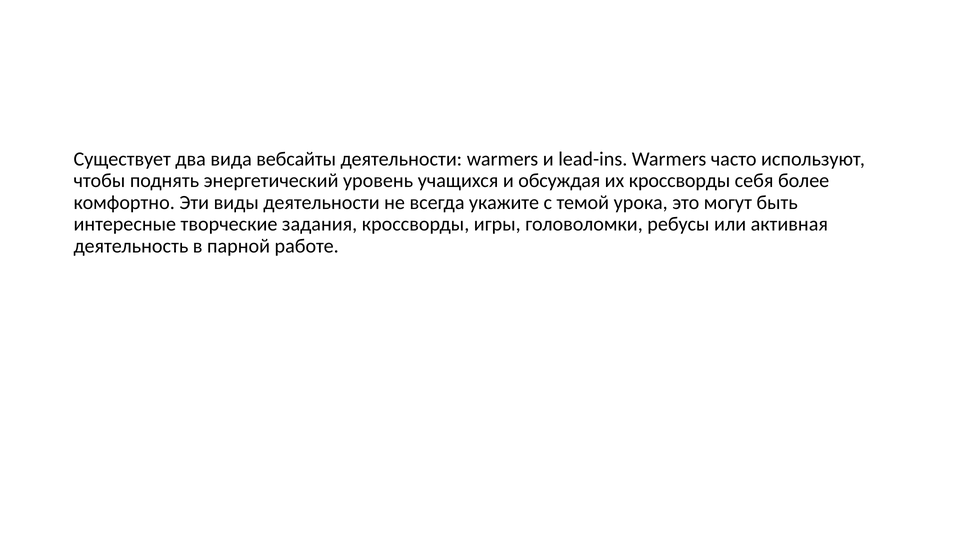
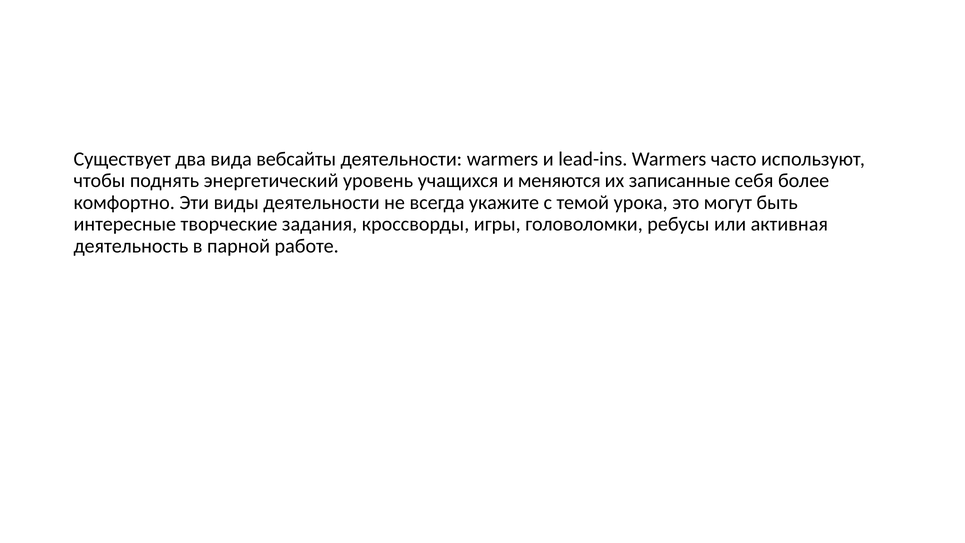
обсуждая: обсуждая -> меняются (559, 181)
их кроссворды: кроссворды -> записанные (680, 181)
